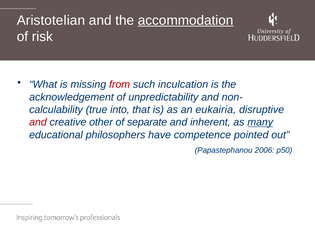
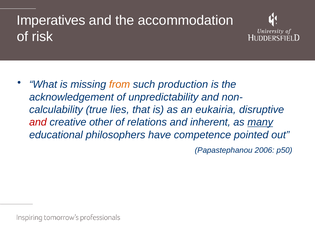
Aristotelian: Aristotelian -> Imperatives (51, 20)
accommodation underline: present -> none (186, 20)
from colour: red -> orange (120, 85)
inculcation: inculcation -> production (183, 85)
into: into -> lies (120, 110)
separate: separate -> relations (147, 122)
